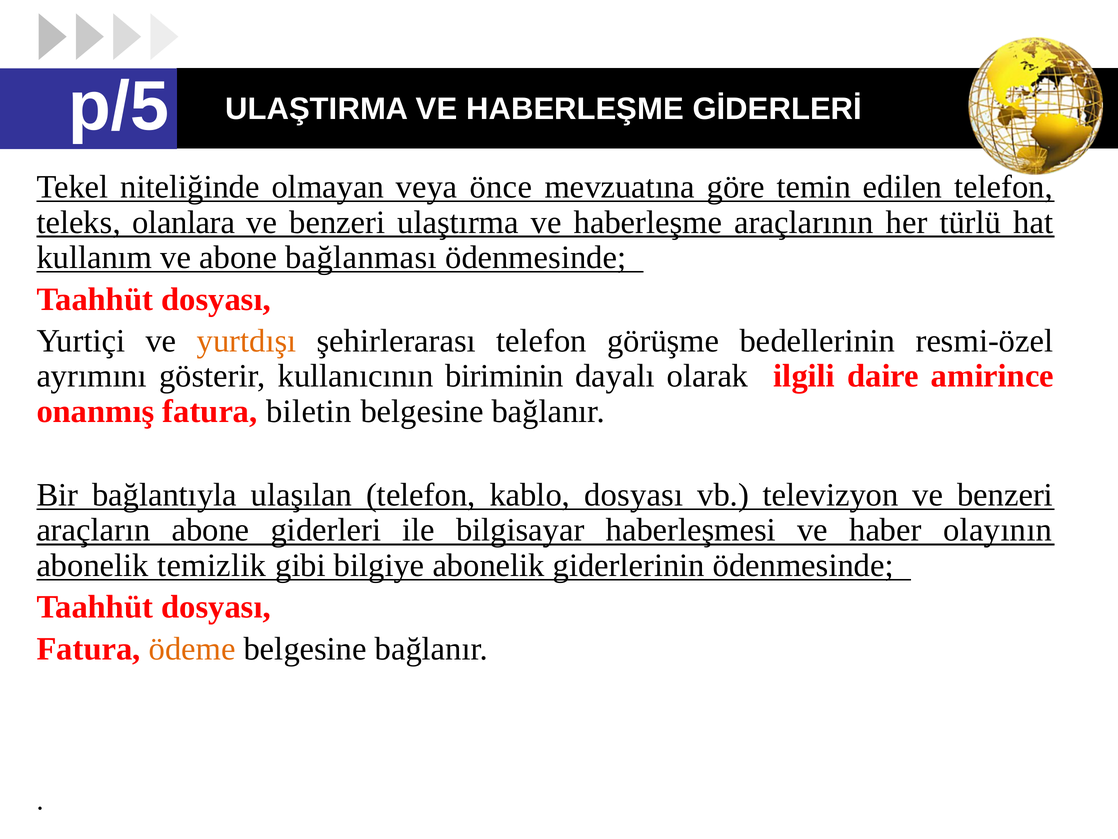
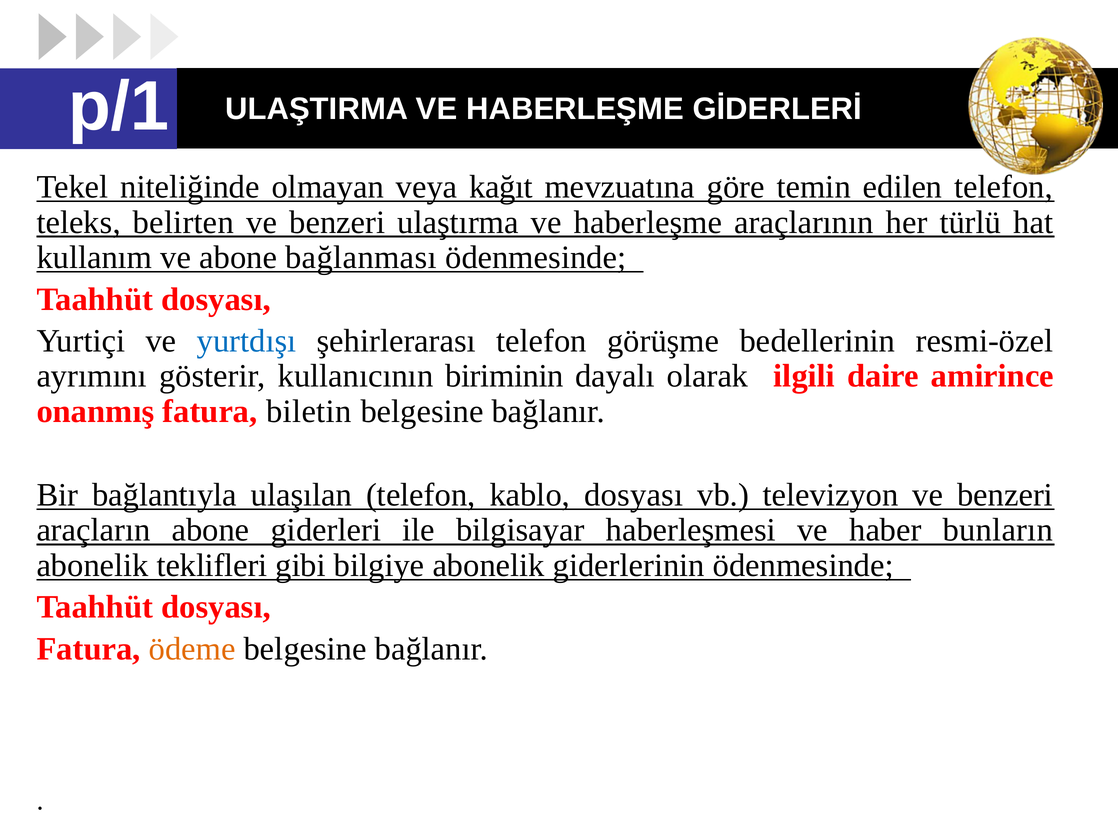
p/5: p/5 -> p/1 (119, 106)
önce: önce -> kağıt (501, 187)
olanlara: olanlara -> belirten (183, 222)
yurtdışı colour: orange -> blue (247, 341)
olayının: olayının -> bunların (998, 530)
temizlik: temizlik -> teklifleri (212, 565)
